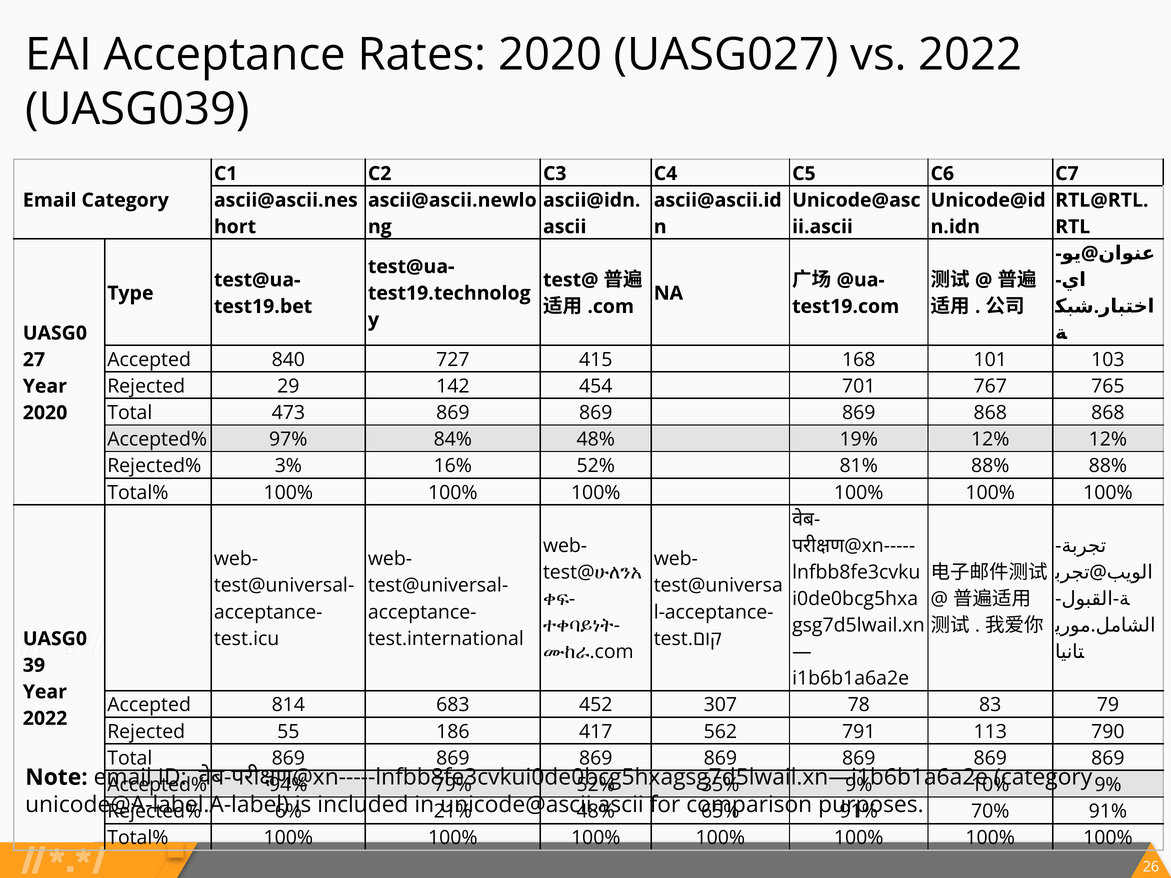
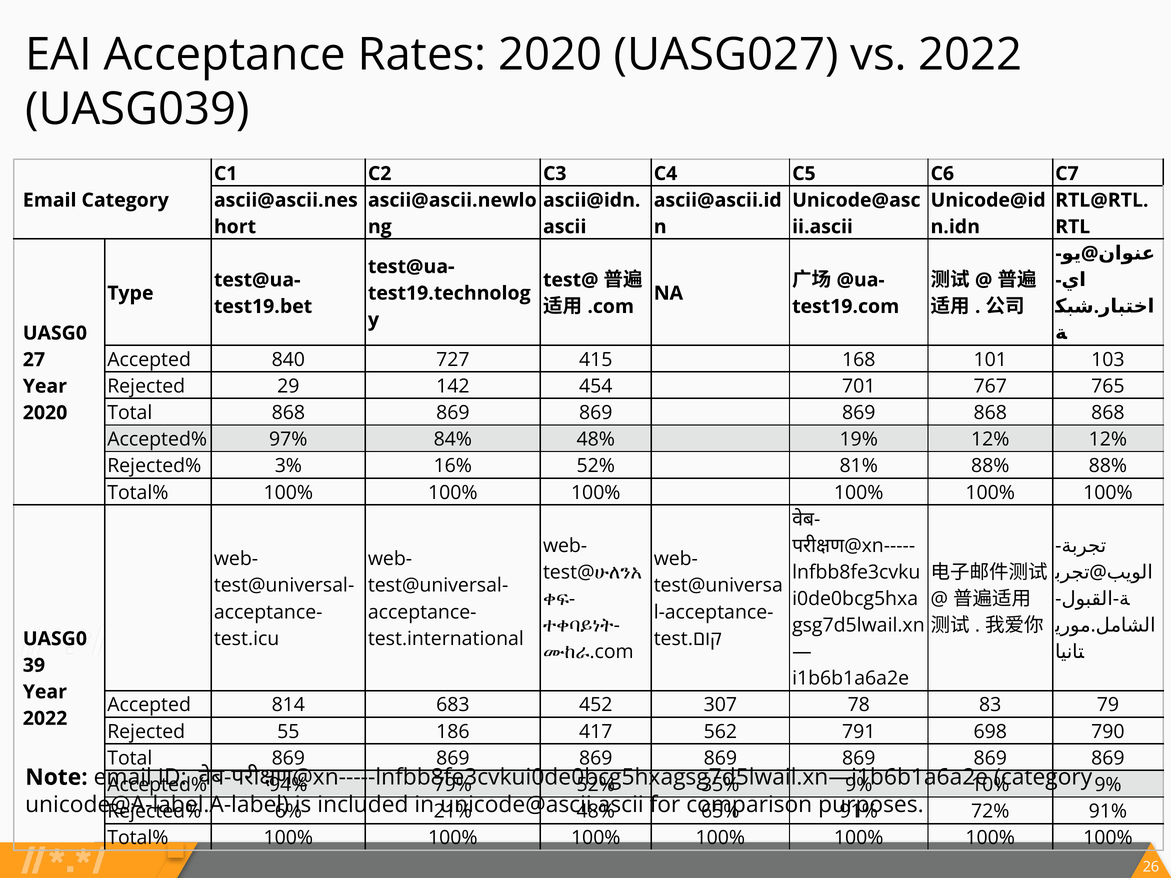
Total 473: 473 -> 868 (288, 413)
113: 113 -> 698 (990, 732)
70%: 70% -> 72% (990, 812)
